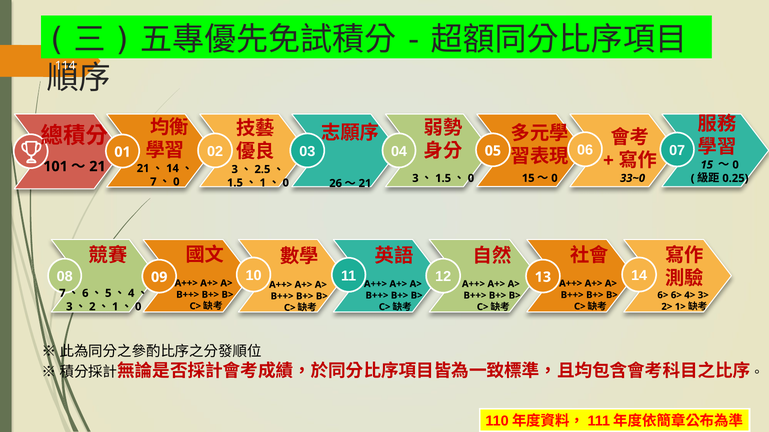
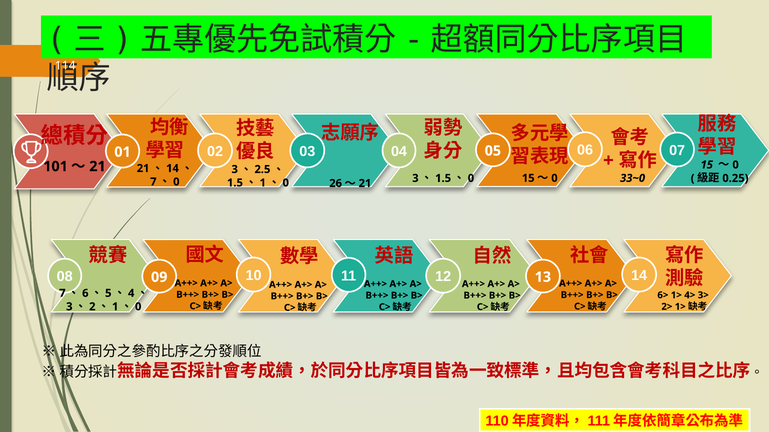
6> 6>: 6> -> 1> (676, 295)
